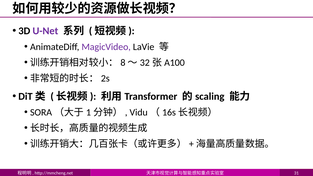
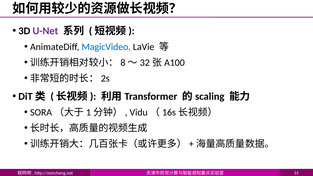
MagicVideo colour: purple -> blue (106, 47)
